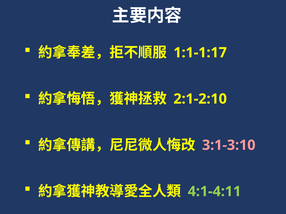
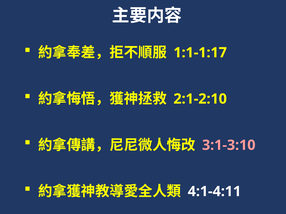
4:1-4:11 colour: light green -> white (214, 192)
